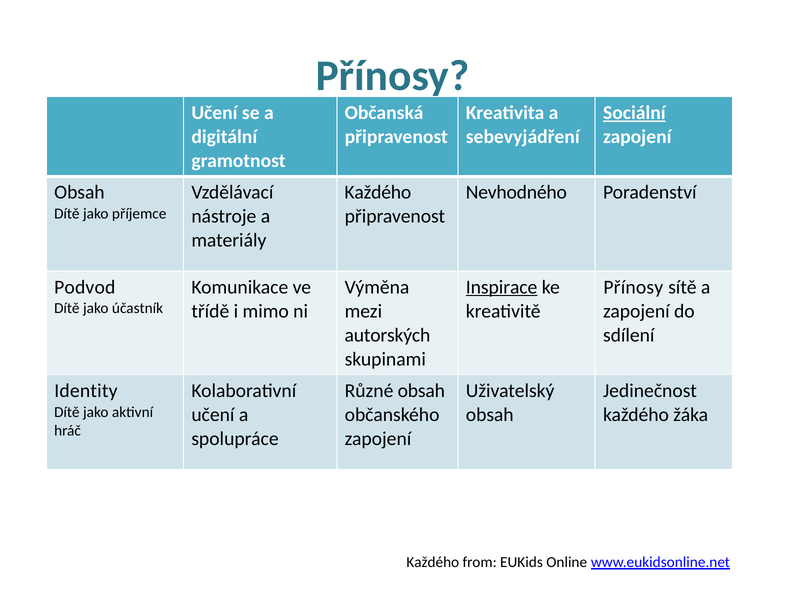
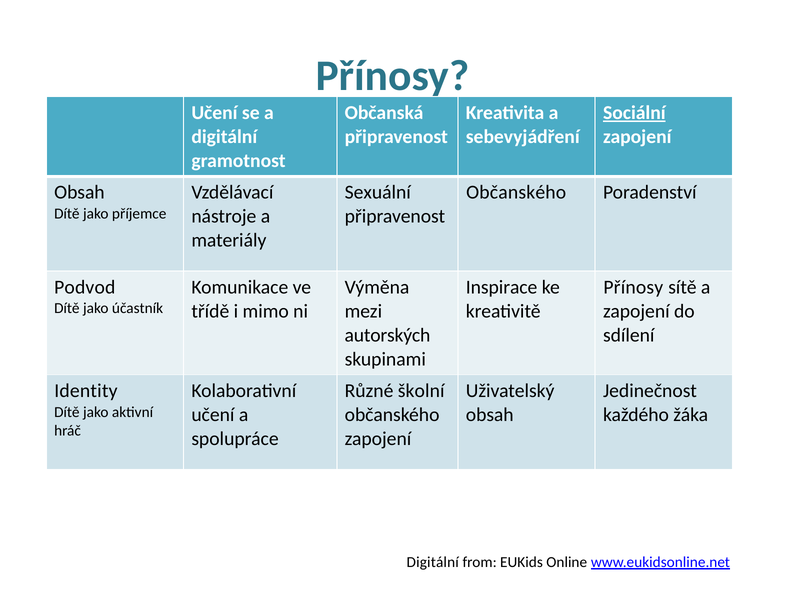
Každého: Každého -> Sexuální (378, 192)
Nevhodného: Nevhodného -> Občanského (516, 192)
Inspirace underline: present -> none (502, 287)
Různé obsah: obsah -> školní (421, 391)
Každého: Každého -> Digitální (433, 562)
